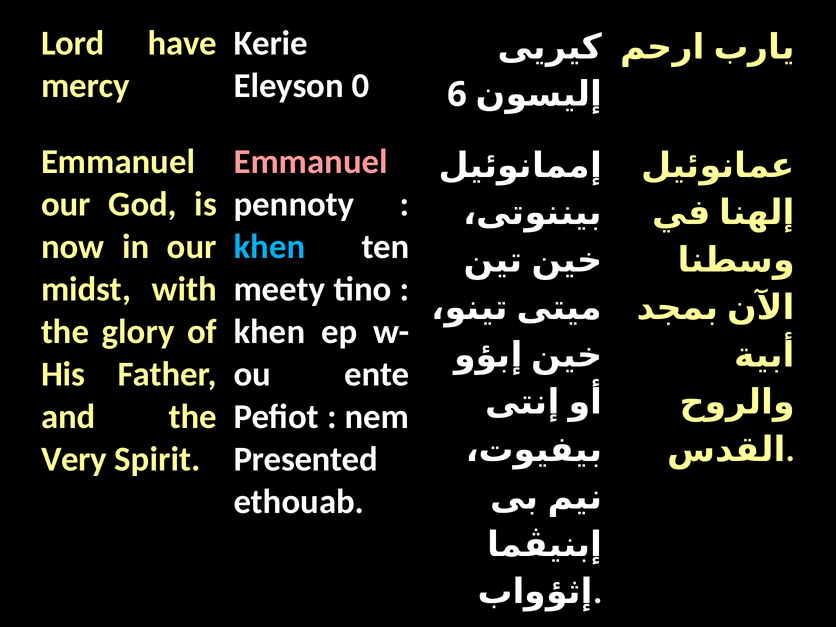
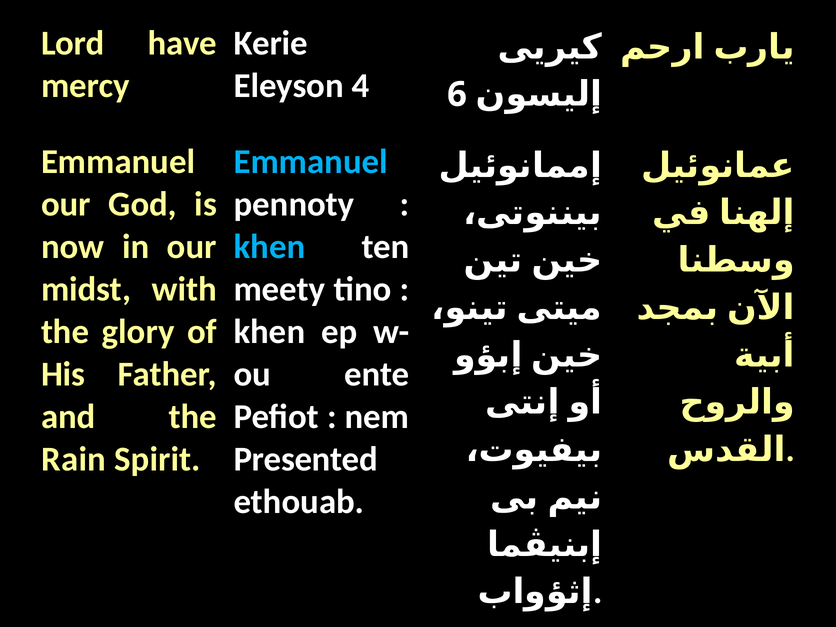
0: 0 -> 4 (361, 86)
Emmanuel colour: pink -> light blue (311, 162)
Very: Very -> Rain (74, 459)
